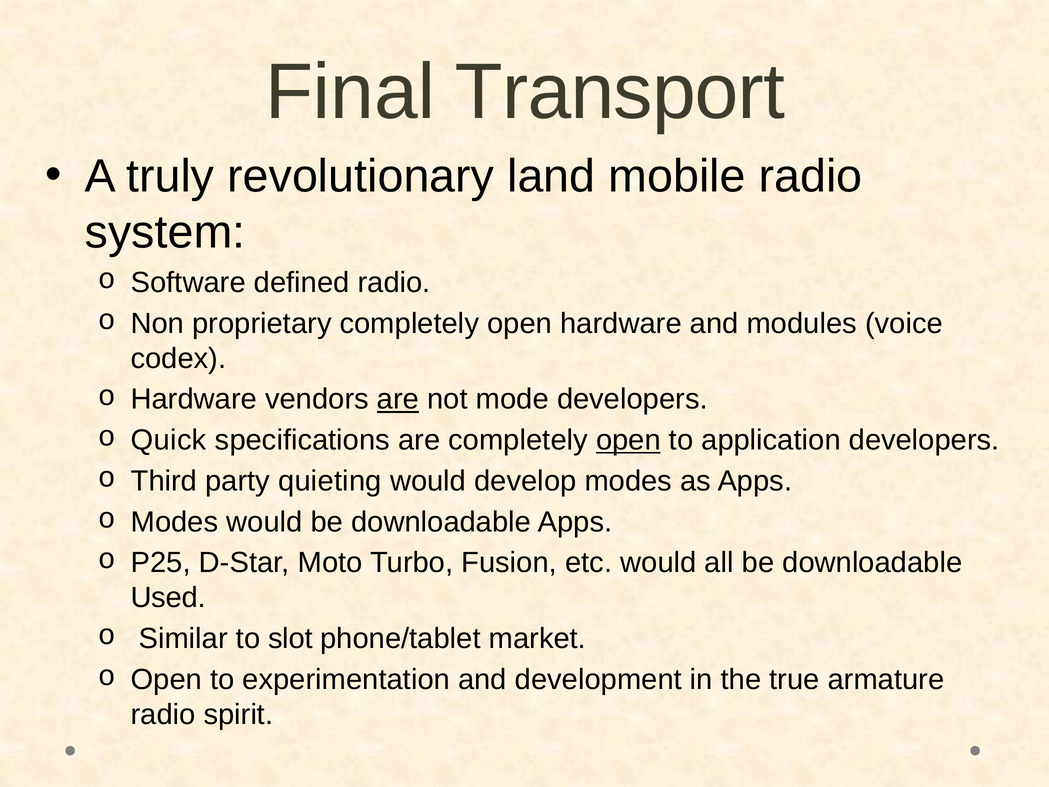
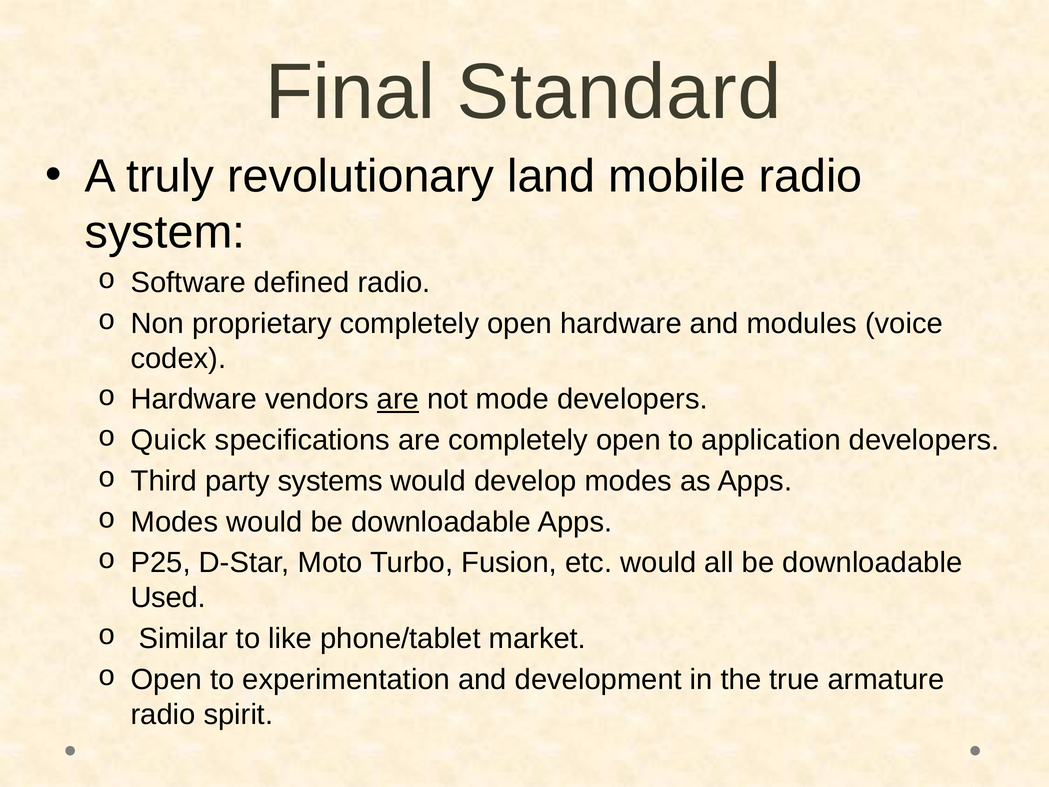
Transport: Transport -> Standard (619, 92)
open underline: present -> none (628, 440)
quieting: quieting -> systems (330, 481)
slot: slot -> like (290, 638)
